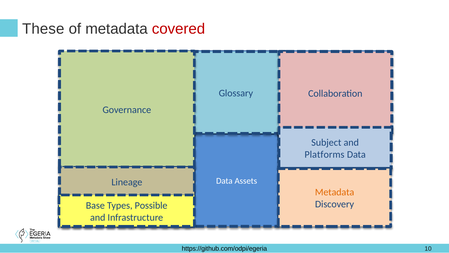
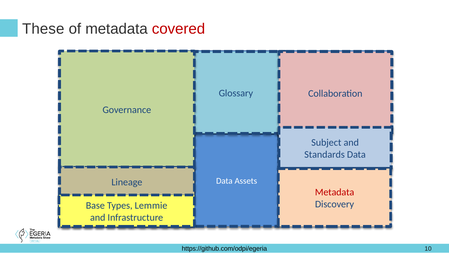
Platforms: Platforms -> Standards (325, 154)
Metadata colour: orange -> red (335, 192)
Possible: Possible -> Lemmie (151, 205)
